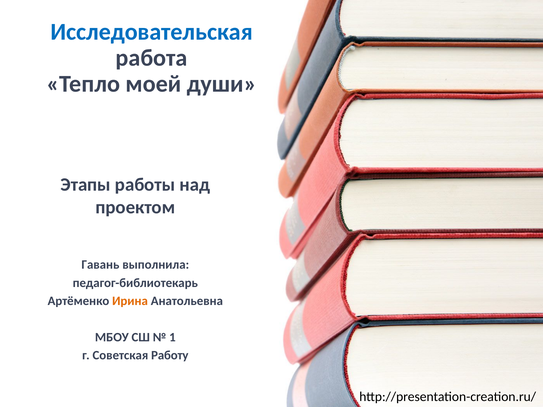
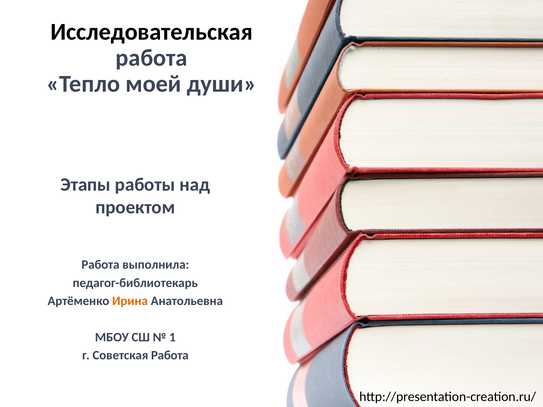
Исследовательская colour: blue -> black (152, 32)
Гавань: Гавань -> Работа (100, 265)
Советская Работу: Работу -> Работа (170, 355)
